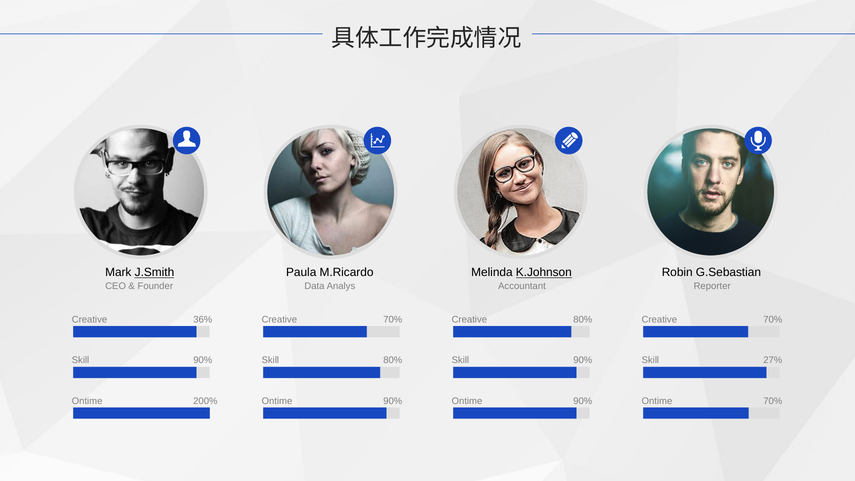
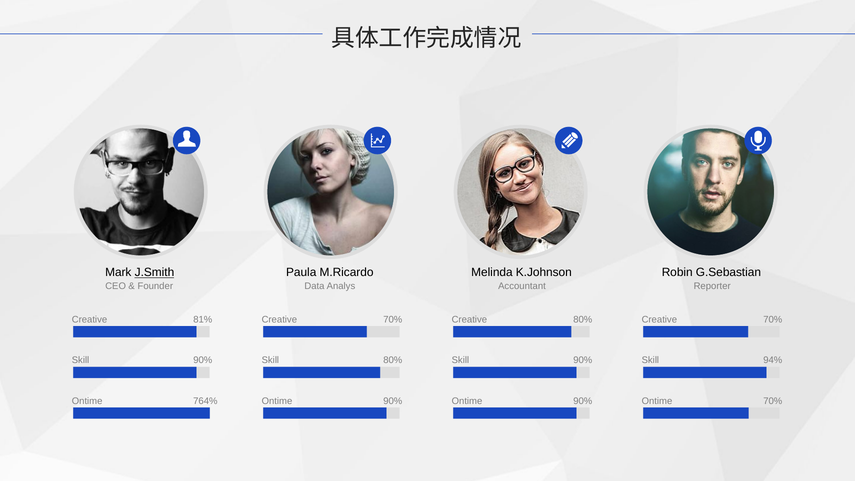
K.Johnson underline: present -> none (544, 272)
36%: 36% -> 81% (203, 319)
27%: 27% -> 94% (773, 360)
200%: 200% -> 764% (205, 401)
